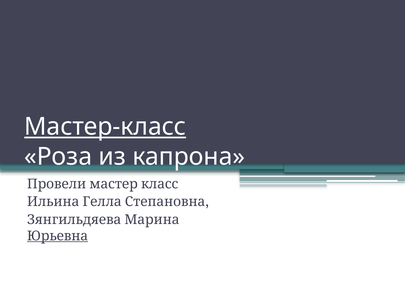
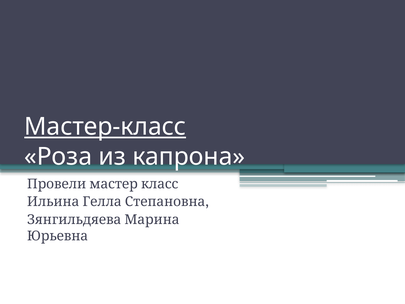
Юрьевна underline: present -> none (58, 236)
